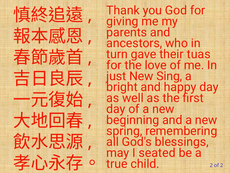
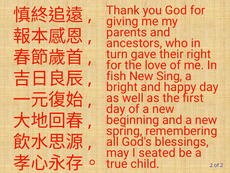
tuas: tuas -> right (199, 54)
just: just -> fish (116, 76)
